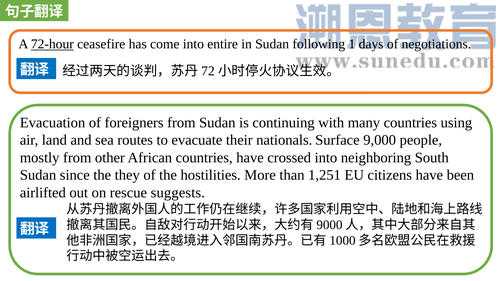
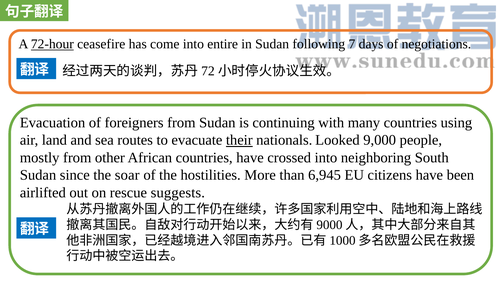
1: 1 -> 7 (352, 44)
their underline: none -> present (239, 140)
Surface: Surface -> Looked (337, 140)
they: they -> soar (127, 175)
1,251: 1,251 -> 6,945 (325, 175)
